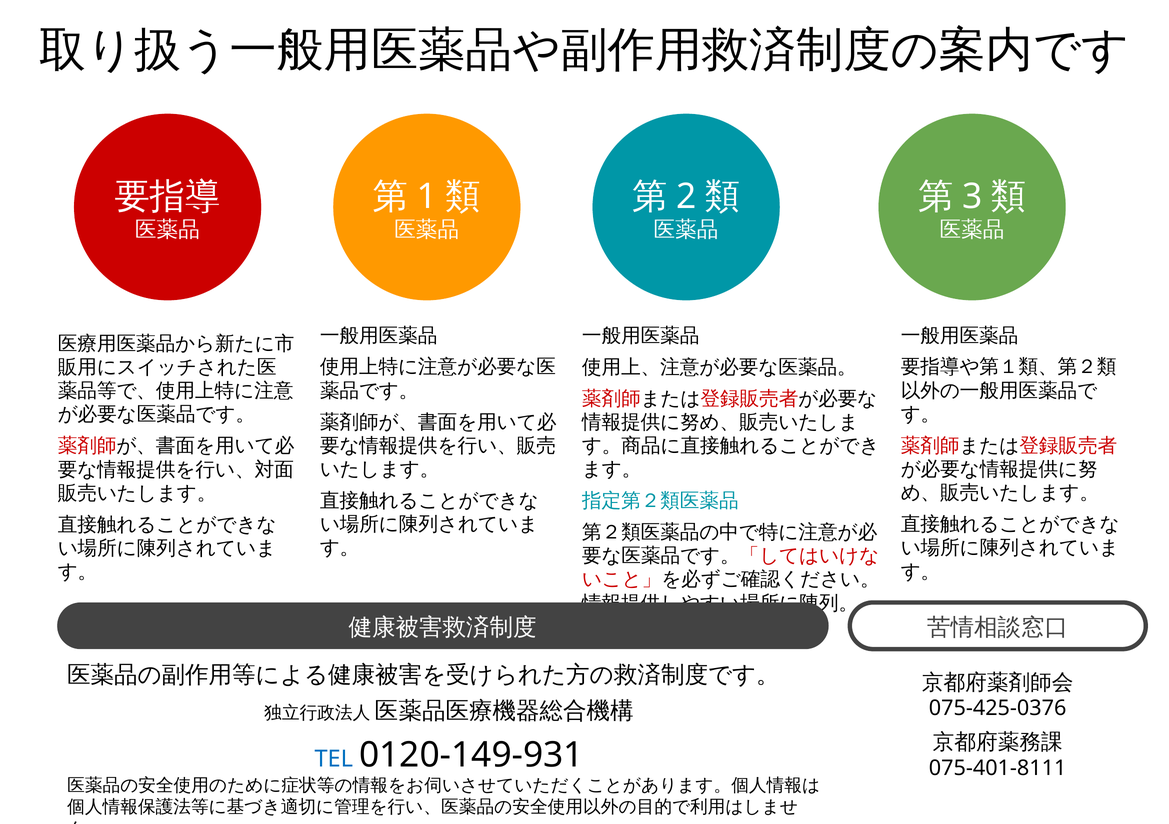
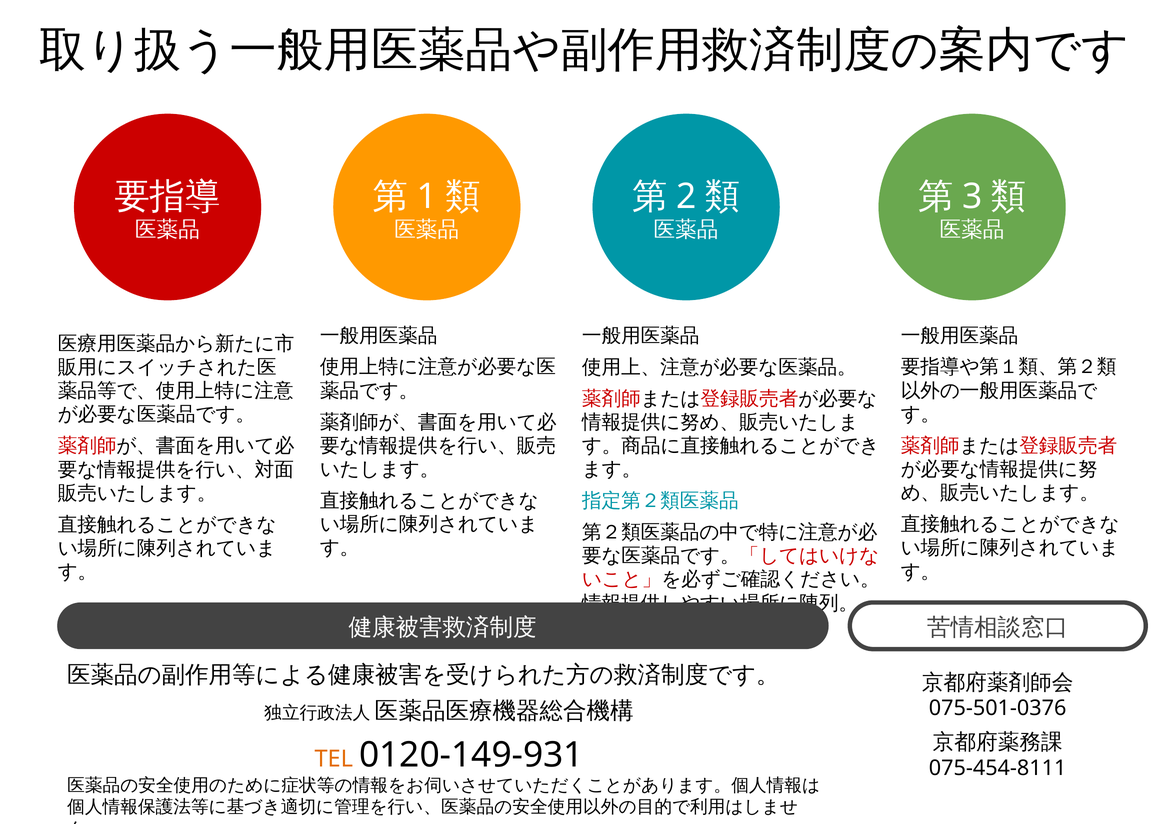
075-425-0376: 075-425-0376 -> 075-501-0376 (998, 708)
TEL colour: blue -> orange (334, 759)
075-401-8111: 075-401-8111 -> 075-454-8111 (998, 768)
